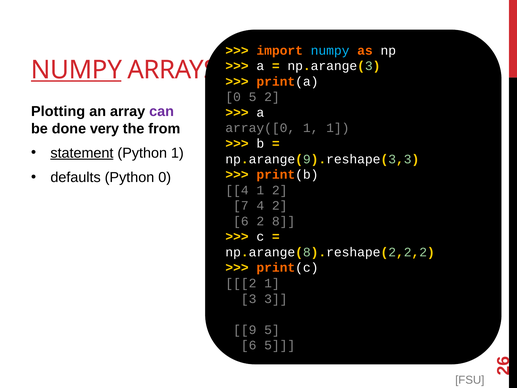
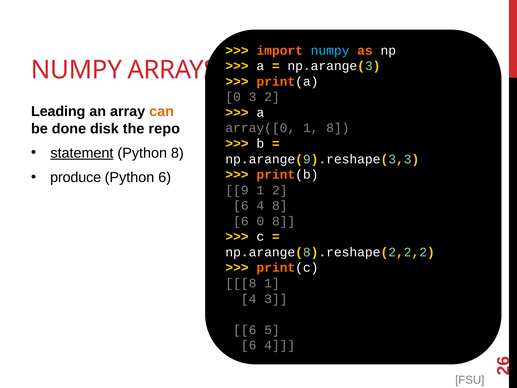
NUMPY underline: present -> none (76, 70)
0 5: 5 -> 3 (253, 97)
Plotting: Plotting -> Leading (58, 111)
can colour: purple -> orange (162, 111)
very: very -> disk (104, 129)
from: from -> repo (164, 129)
1 1: 1 -> 8 (338, 128)
Python 1: 1 -> 8 (177, 153)
defaults: defaults -> produce (76, 177)
Python 0: 0 -> 6 (165, 177)
4: 4 -> 9 (237, 190)
7: 7 -> 6 (241, 206)
4 2: 2 -> 8 (280, 206)
6 2: 2 -> 0 (260, 221)
2: 2 -> 8 (241, 283)
3: 3 -> 4 (249, 299)
9: 9 -> 6 (245, 330)
5: 5 -> 4 (280, 345)
